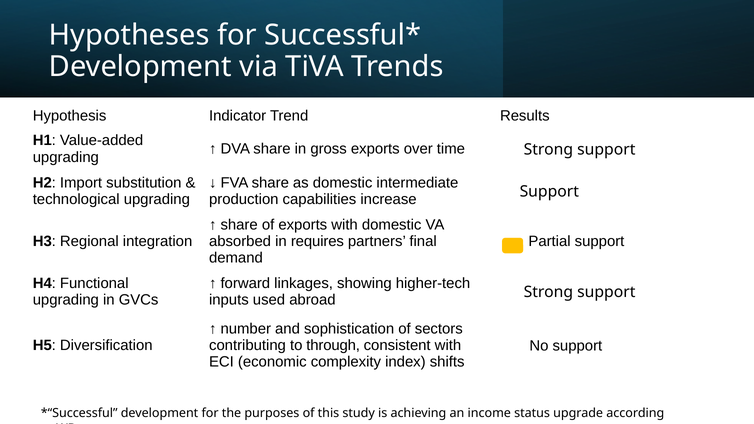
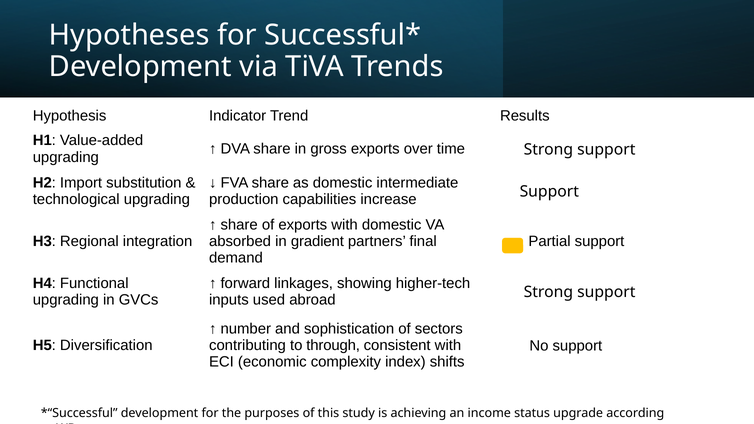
requires: requires -> gradient (317, 241)
